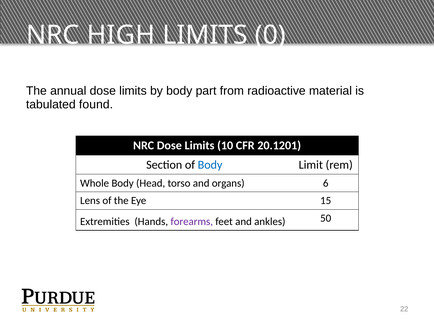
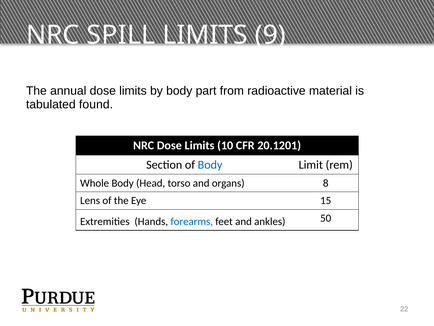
HIGH: HIGH -> SPILL (121, 35)
0: 0 -> 9 (270, 35)
6: 6 -> 8 (326, 183)
forearms colour: purple -> blue (192, 221)
